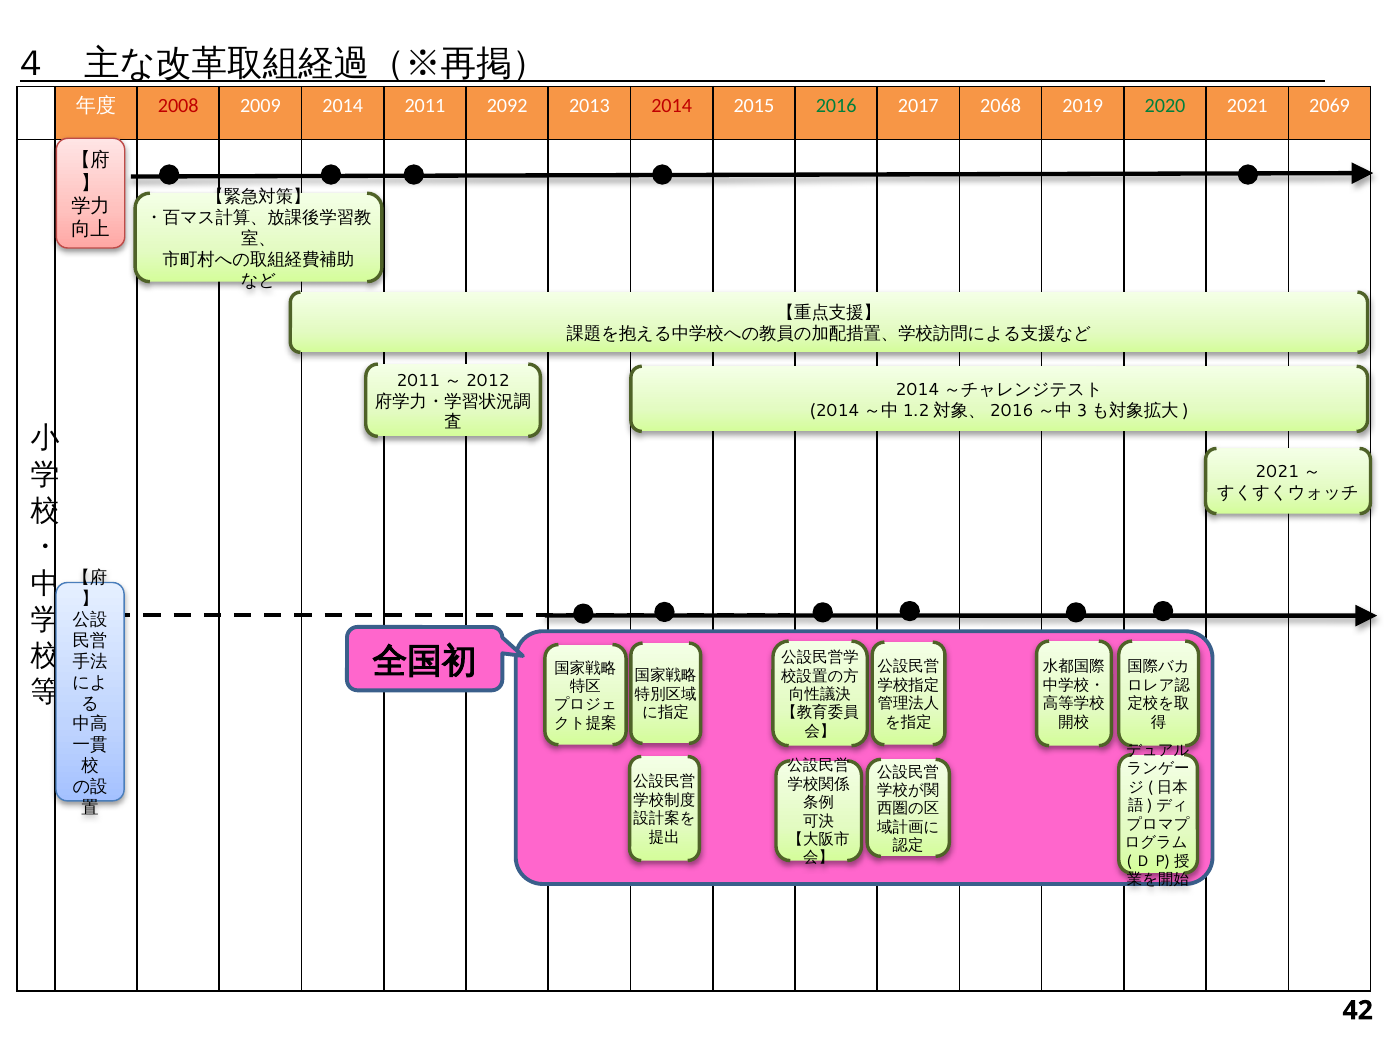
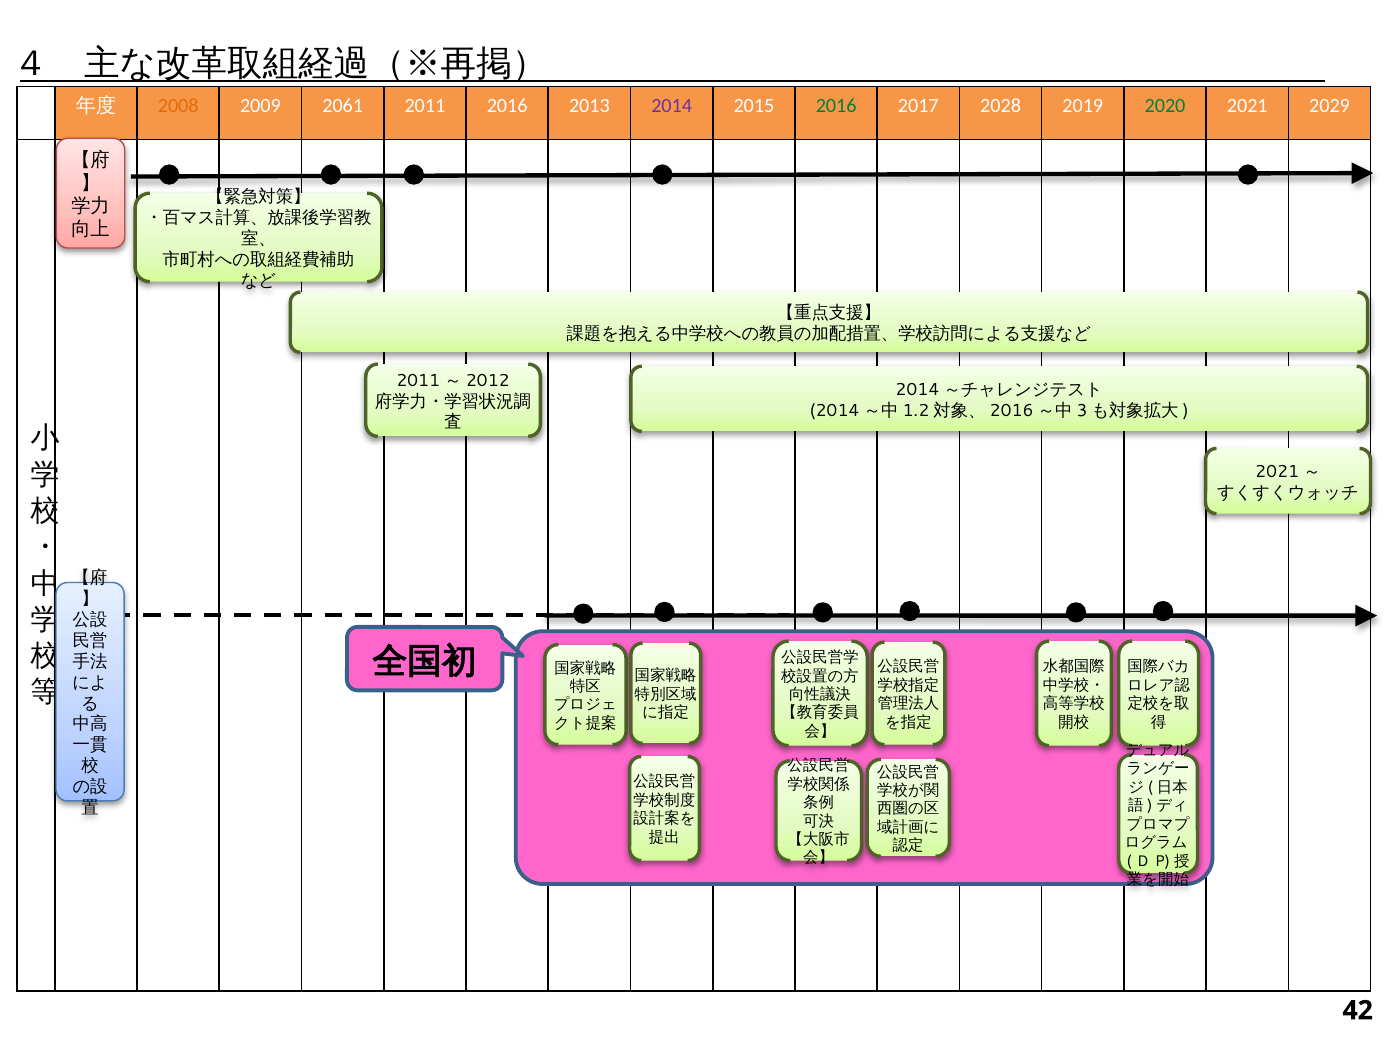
2008 colour: red -> orange (178, 105)
2009 2014: 2014 -> 2061 (343, 105)
2011 2092: 2092 -> 2016 (507, 105)
2014 colour: red -> purple (672, 105)
2068: 2068 -> 2028 (1001, 105)
2069: 2069 -> 2029 (1330, 105)
